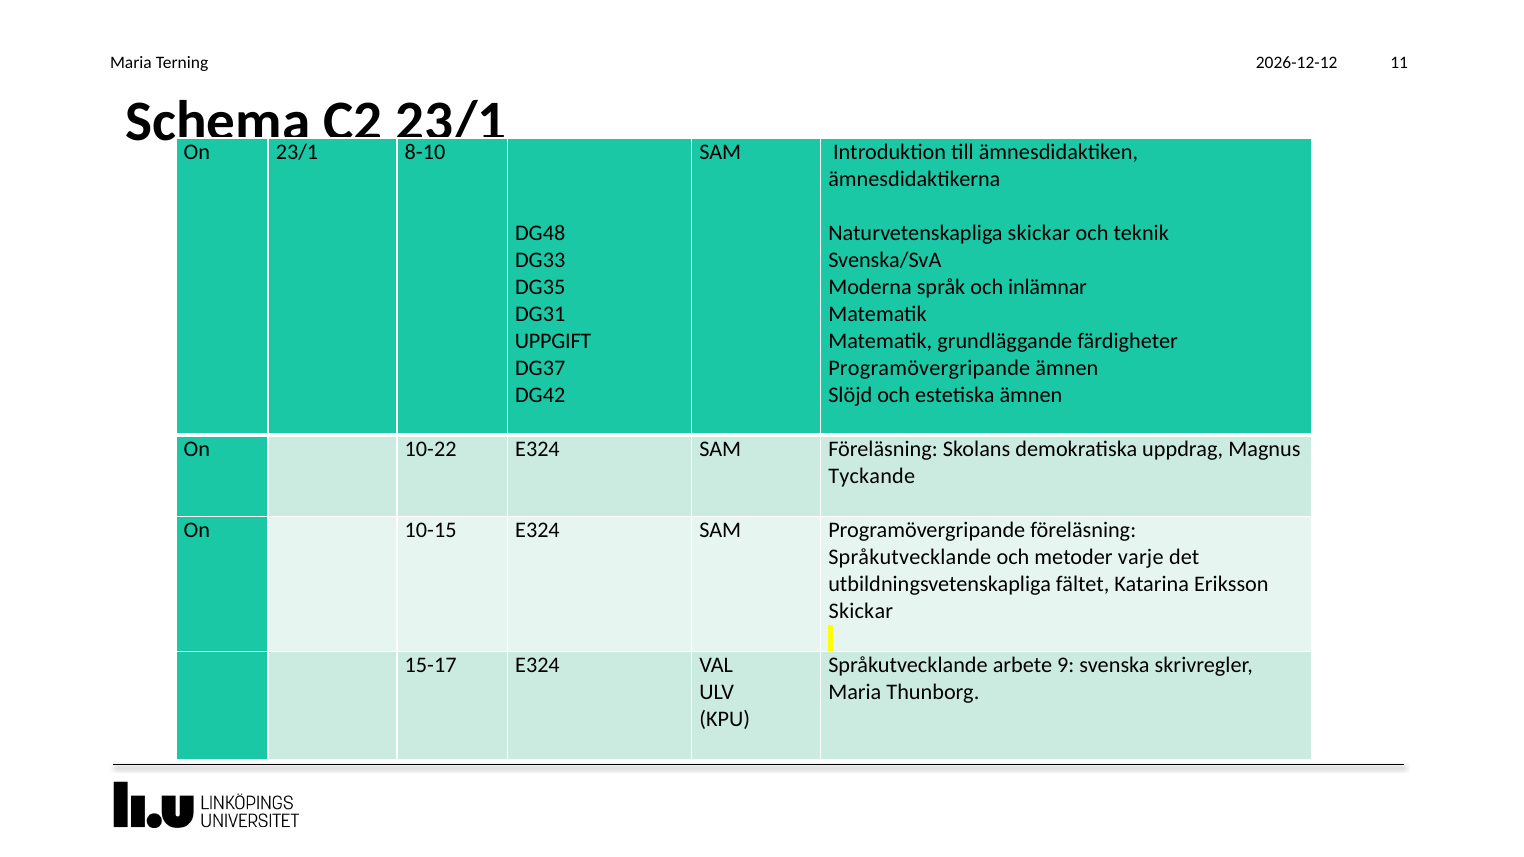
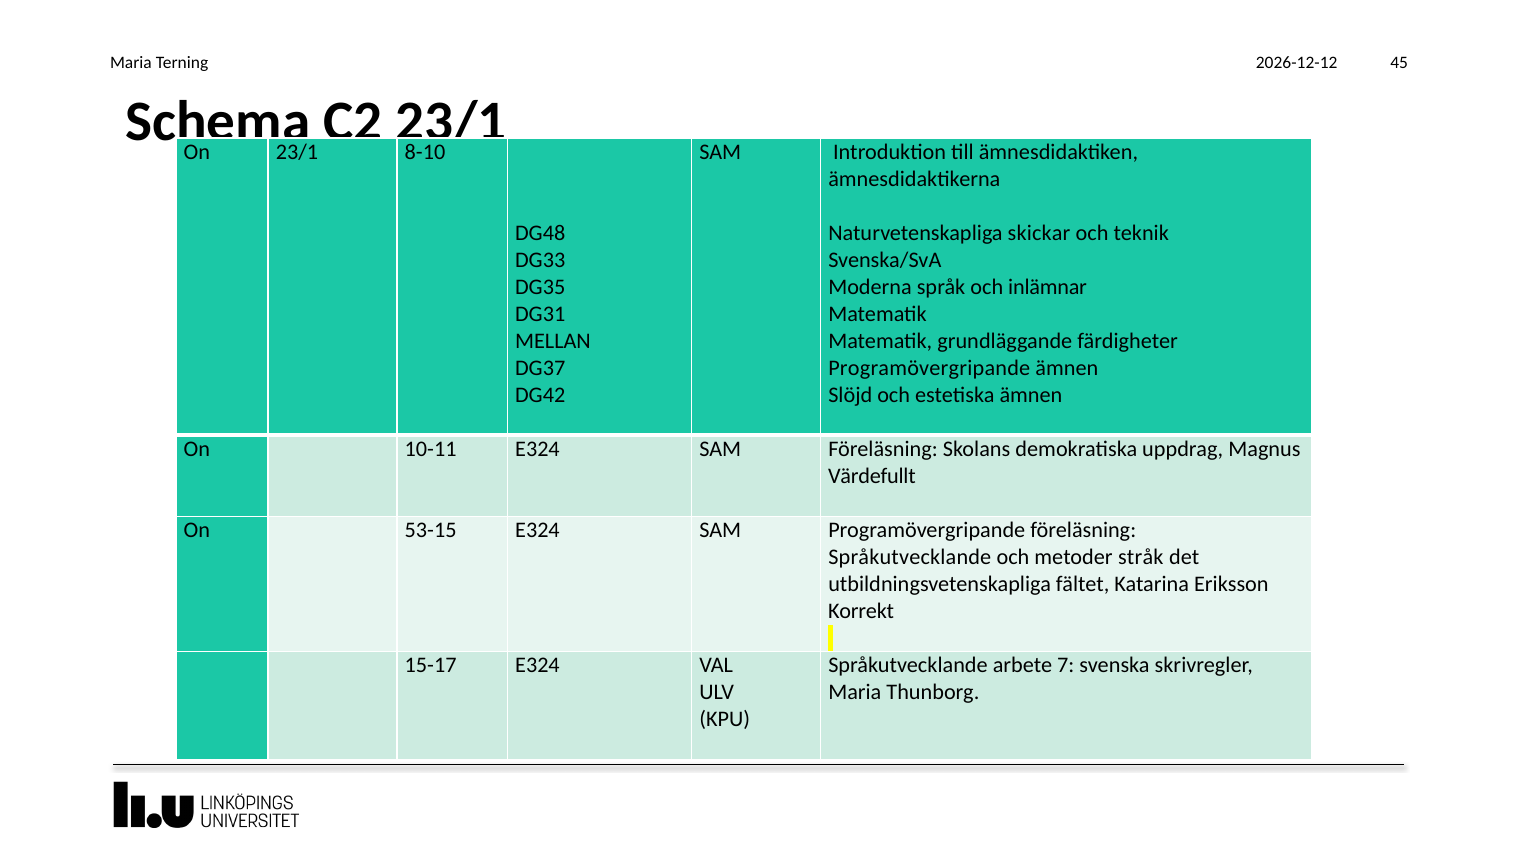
11: 11 -> 45 (1399, 63)
UPPGIFT: UPPGIFT -> MELLAN (553, 341)
10-22: 10-22 -> 10-11 (431, 449)
Tyckande: Tyckande -> Värdefullt (872, 476)
10-15: 10-15 -> 53-15 (431, 530)
varje: varje -> stråk (1141, 558)
Skickar: Skickar -> Korrekt (861, 612)
9: 9 -> 7 (1066, 666)
